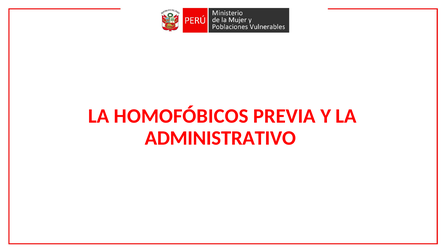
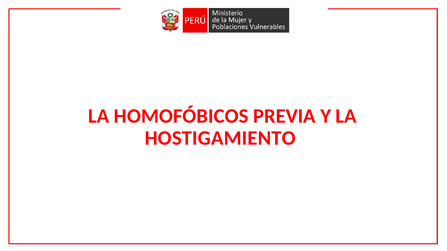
ADMINISTRATIVO: ADMINISTRATIVO -> HOSTIGAMIENTO (220, 138)
